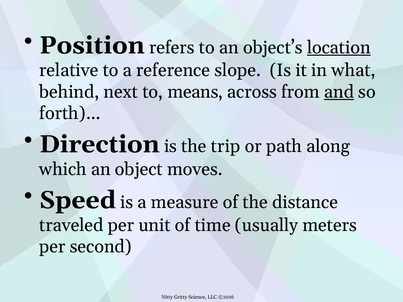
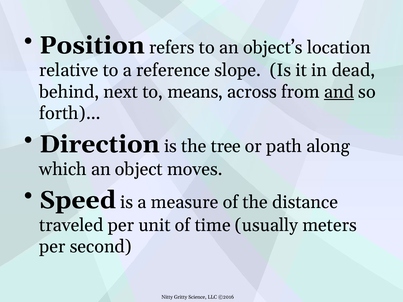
location underline: present -> none (339, 48)
what: what -> dead (354, 70)
trip: trip -> tree (226, 147)
